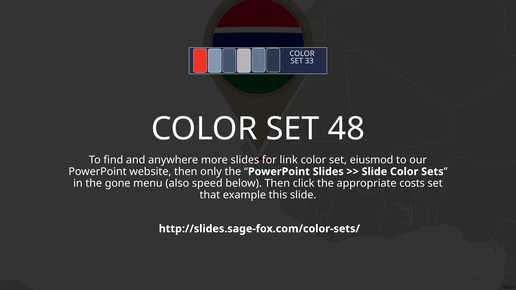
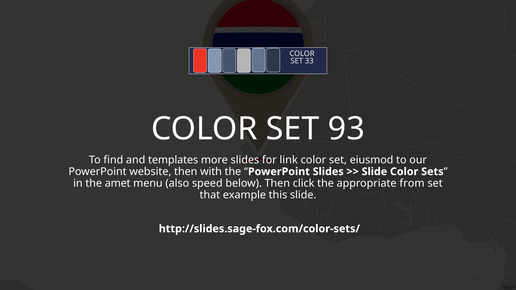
48: 48 -> 93 (346, 129)
anywhere: anywhere -> templates (173, 160)
only: only -> with (211, 172)
gone: gone -> amet (118, 183)
costs: costs -> from (412, 183)
